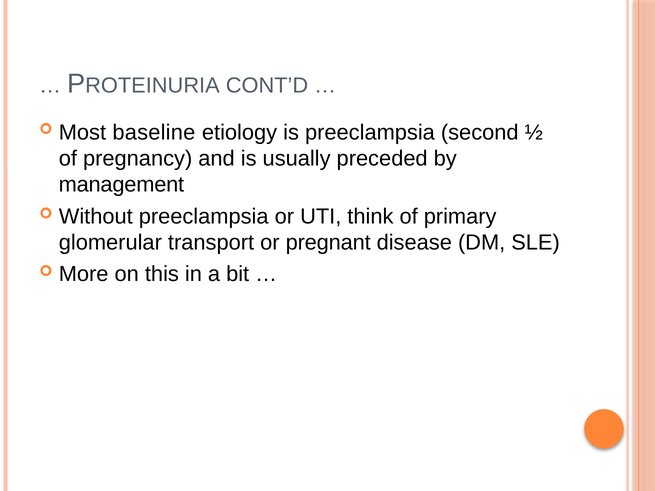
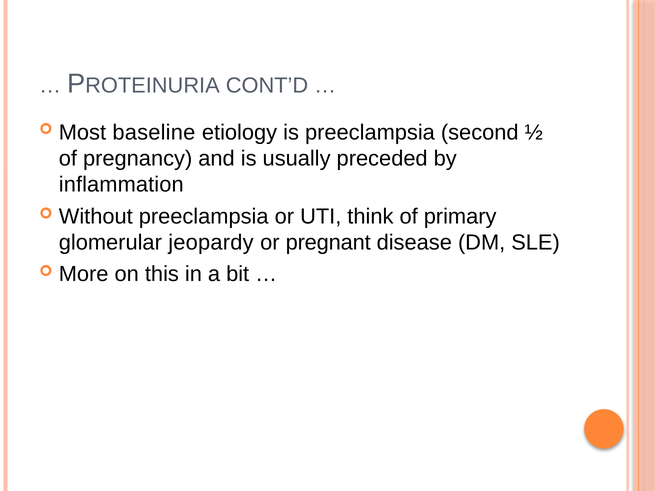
management: management -> inflammation (121, 185)
transport: transport -> jeopardy (211, 243)
